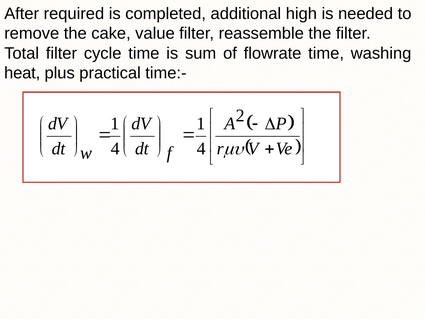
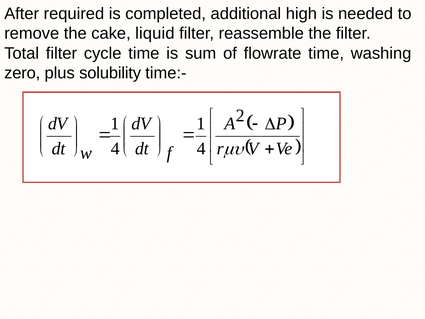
value: value -> liquid (155, 33)
heat: heat -> zero (22, 73)
practical: practical -> solubility (110, 73)
